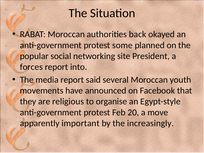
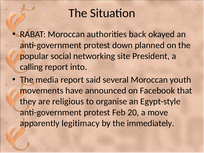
some: some -> down (122, 45)
forces: forces -> calling (31, 67)
important: important -> legitimacy (81, 123)
increasingly: increasingly -> immediately (151, 123)
